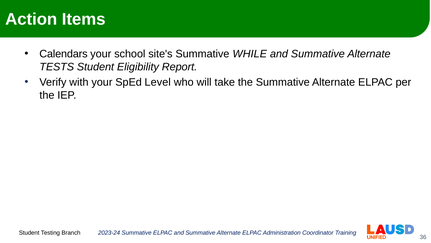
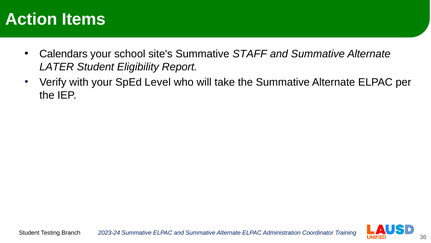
WHILE: WHILE -> STAFF (250, 54)
TESTS: TESTS -> LATER (57, 67)
